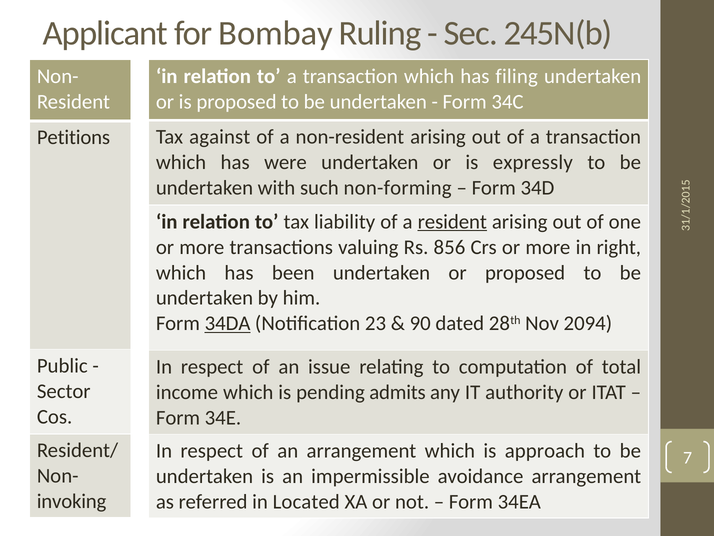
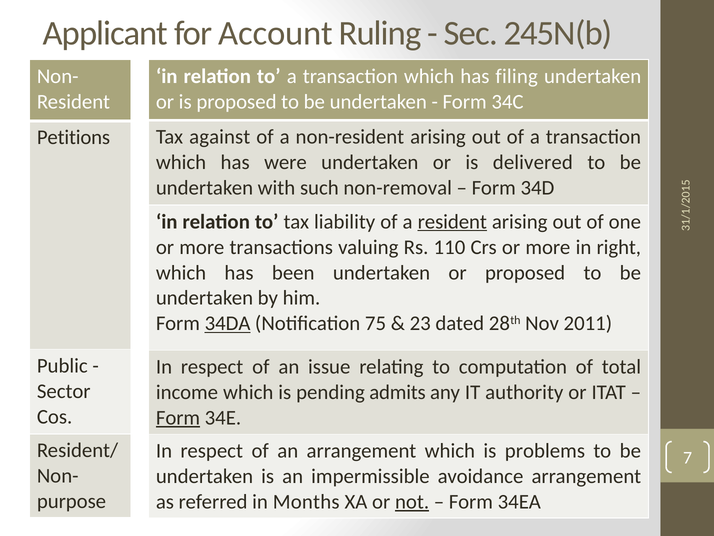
Bombay: Bombay -> Account (276, 33)
expressly: expressly -> delivered (533, 162)
non-forming: non-forming -> non-removal (398, 188)
856: 856 -> 110 (449, 247)
23: 23 -> 75 (376, 323)
90: 90 -> 23 (420, 323)
2094: 2094 -> 2011 (588, 323)
Form underline: none -> present (178, 417)
approach: approach -> problems (545, 450)
invoking: invoking -> purpose (71, 501)
Located: Located -> Months (306, 501)
not underline: none -> present (412, 501)
